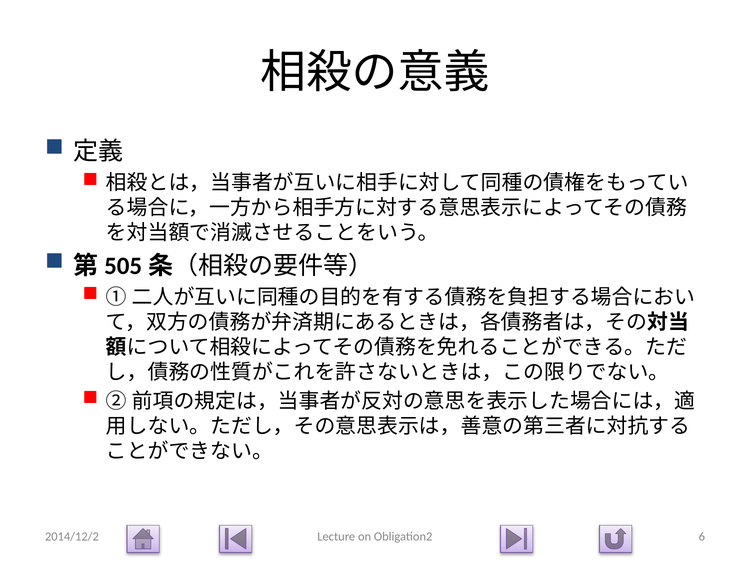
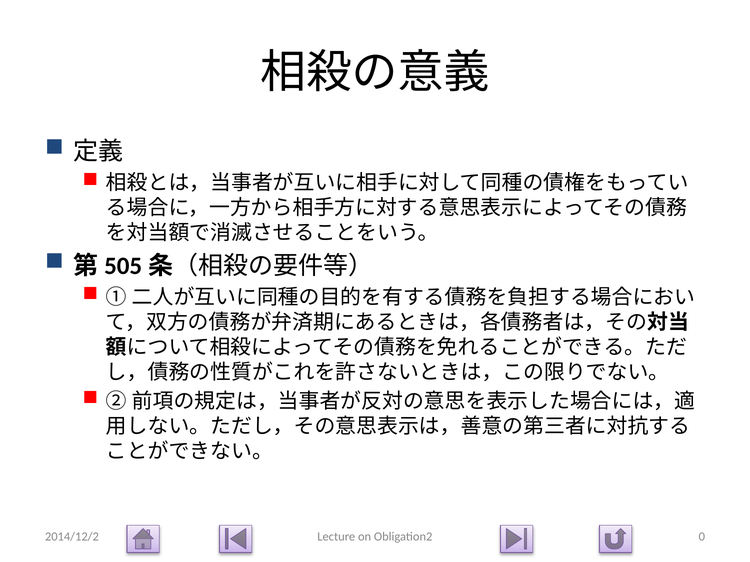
6: 6 -> 0 (702, 537)
